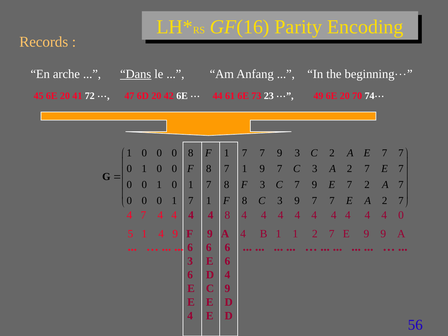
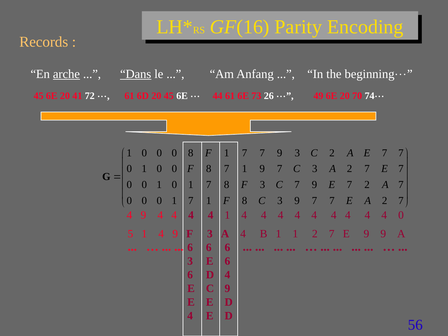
arche underline: none -> present (66, 74)
47: 47 -> 61 (129, 96)
20 42: 42 -> 45 (169, 96)
23: 23 -> 26 (269, 96)
7: 7 -> 9 (143, 215)
4 8: 8 -> 1 (227, 215)
F 9: 9 -> 3 (210, 234)
